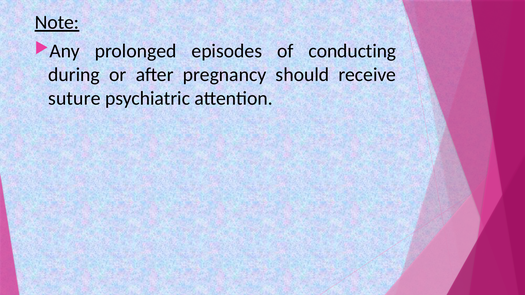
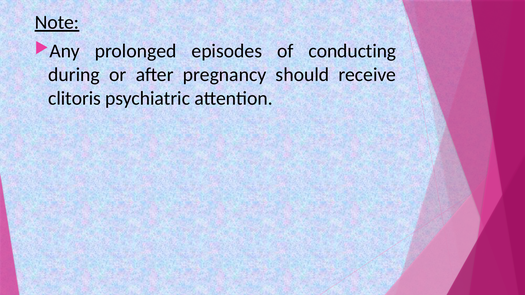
suture: suture -> clitoris (75, 98)
